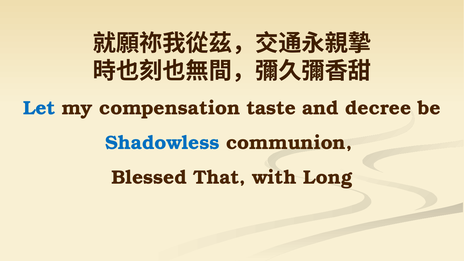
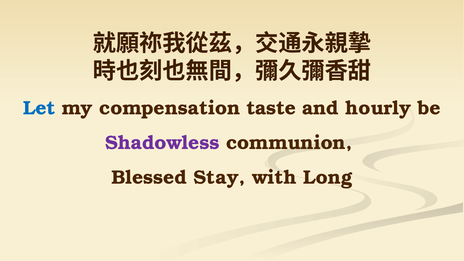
decree: decree -> hourly (378, 108)
Shadowless colour: blue -> purple (162, 143)
That: That -> Stay (219, 178)
